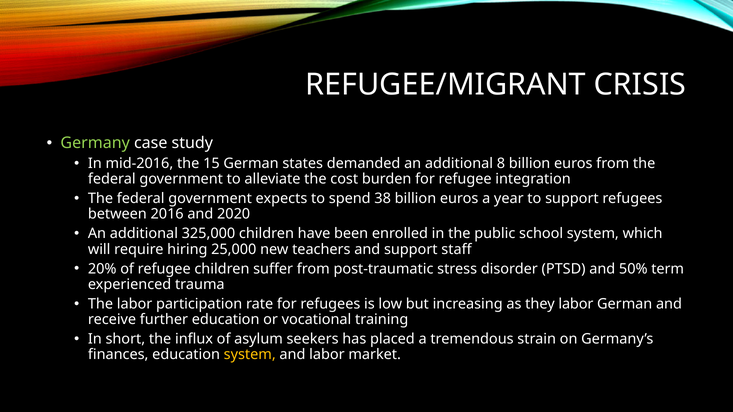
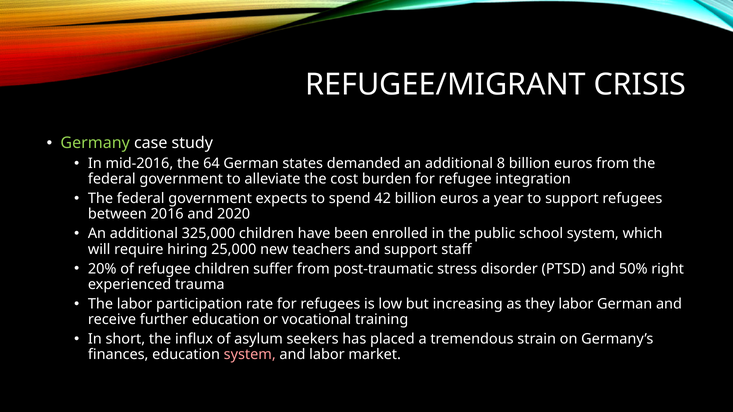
15: 15 -> 64 (211, 164)
38: 38 -> 42 (383, 199)
term: term -> right (668, 269)
system colour: yellow -> pink (250, 355)
